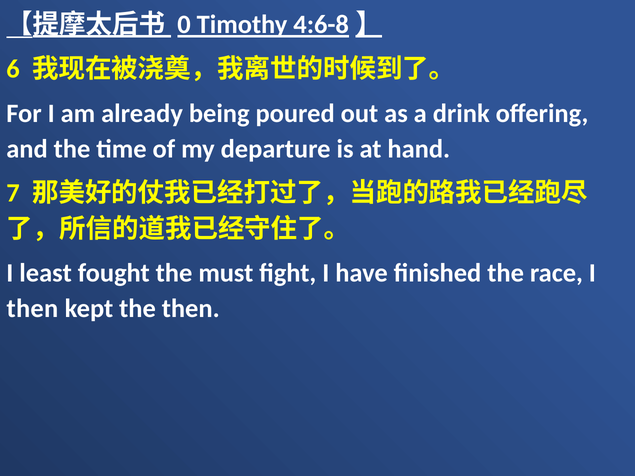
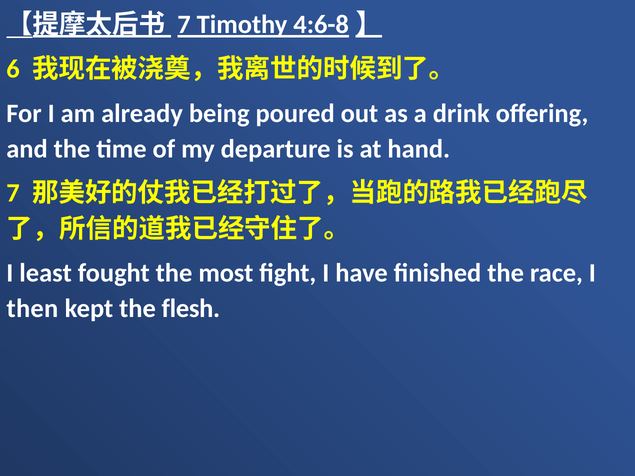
0: 0 -> 7 (184, 25)
must: must -> most (226, 273)
the then: then -> flesh (191, 309)
